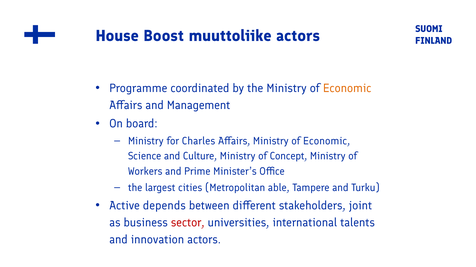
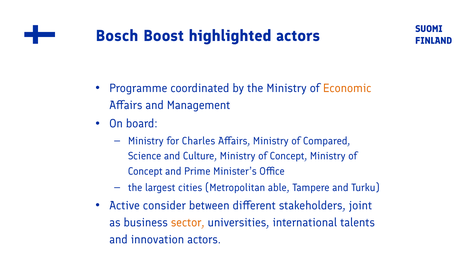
House: House -> Bosch (117, 36)
muuttoliike: muuttoliike -> highlighted (230, 36)
Affairs Ministry of Economic: Economic -> Compared (327, 141)
Workers: Workers -> Concept (145, 172)
depends: depends -> consider (164, 206)
sector colour: red -> orange (188, 223)
